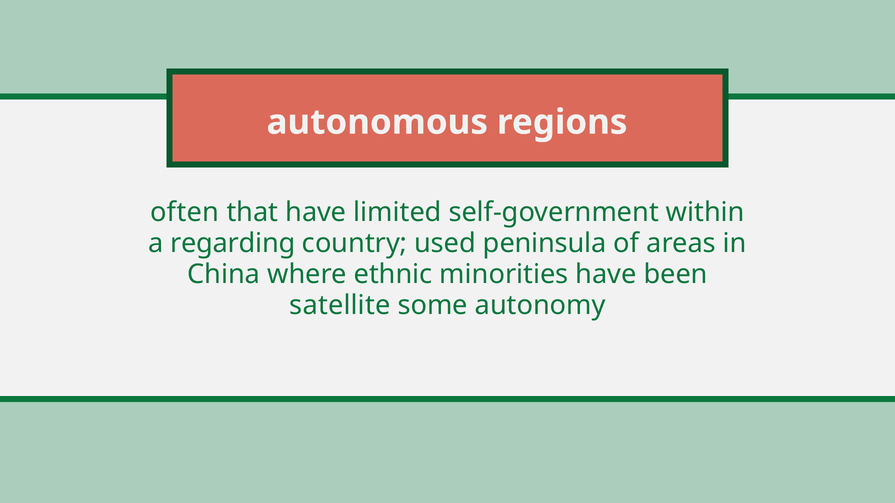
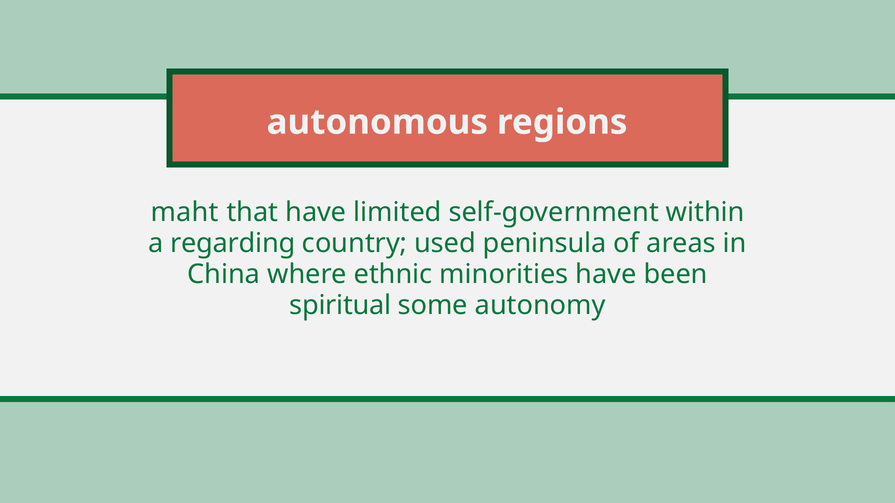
often: often -> maht (185, 212)
satellite: satellite -> spiritual (340, 305)
